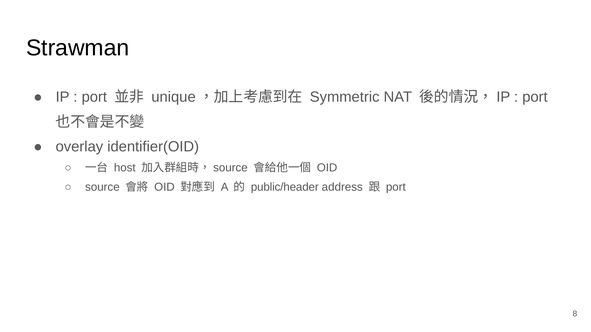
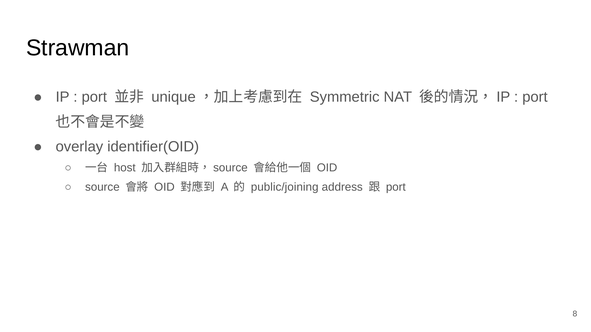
public/header: public/header -> public/joining (285, 187)
